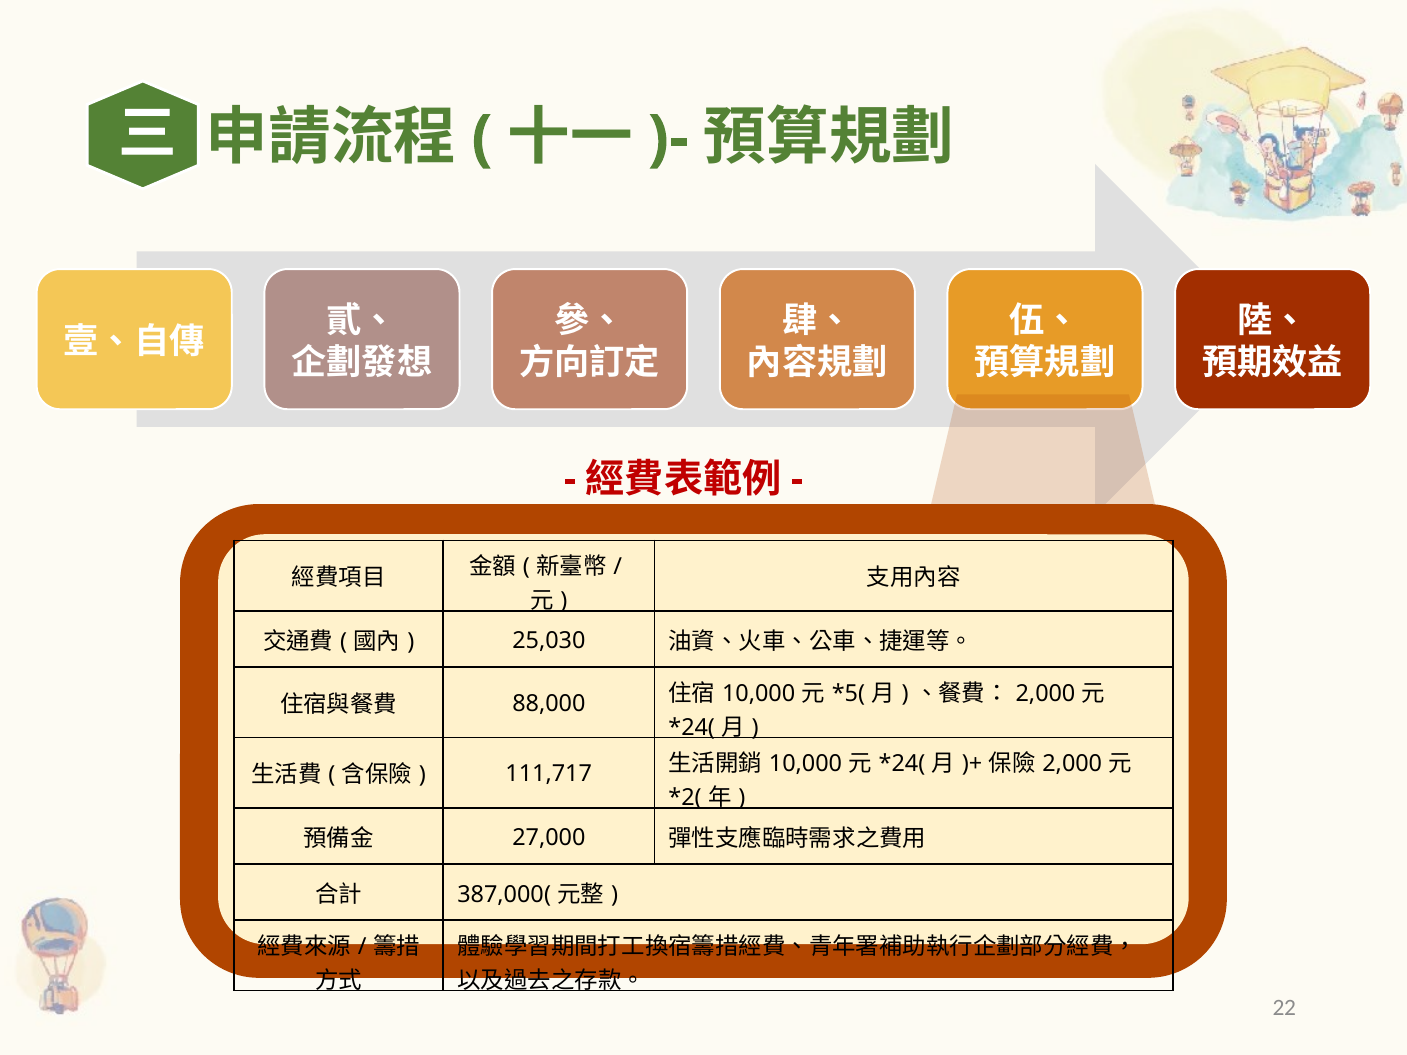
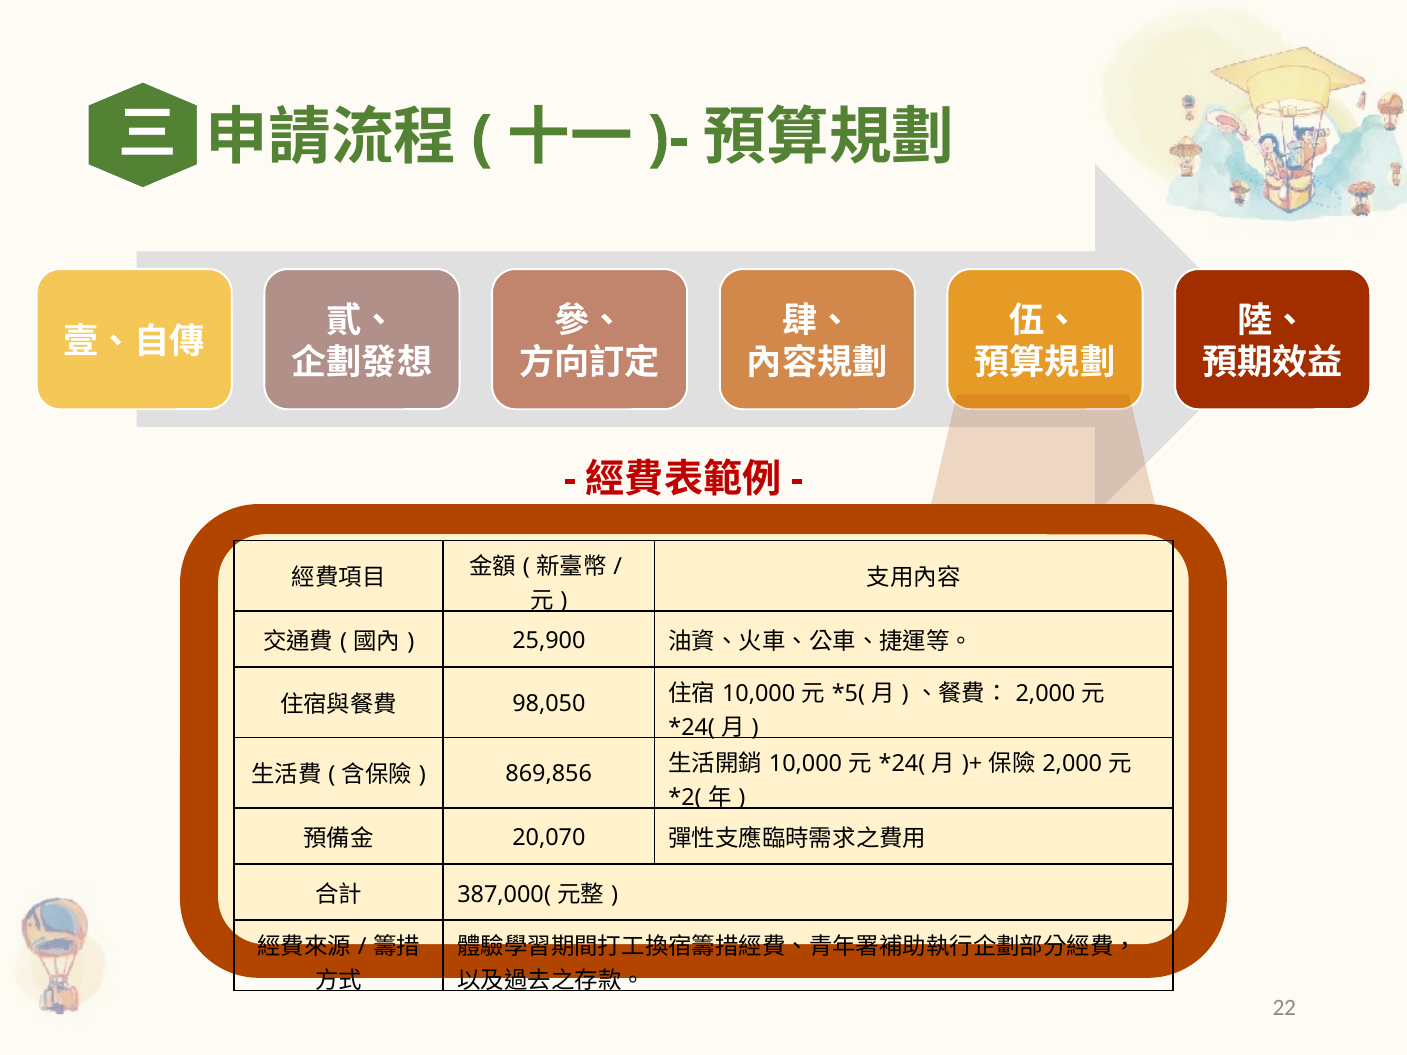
25,030: 25,030 -> 25,900 (549, 640)
88,000: 88,000 -> 98,050 (549, 704)
111,717: 111,717 -> 869,856 (549, 774)
27,000: 27,000 -> 20,070 (549, 838)
